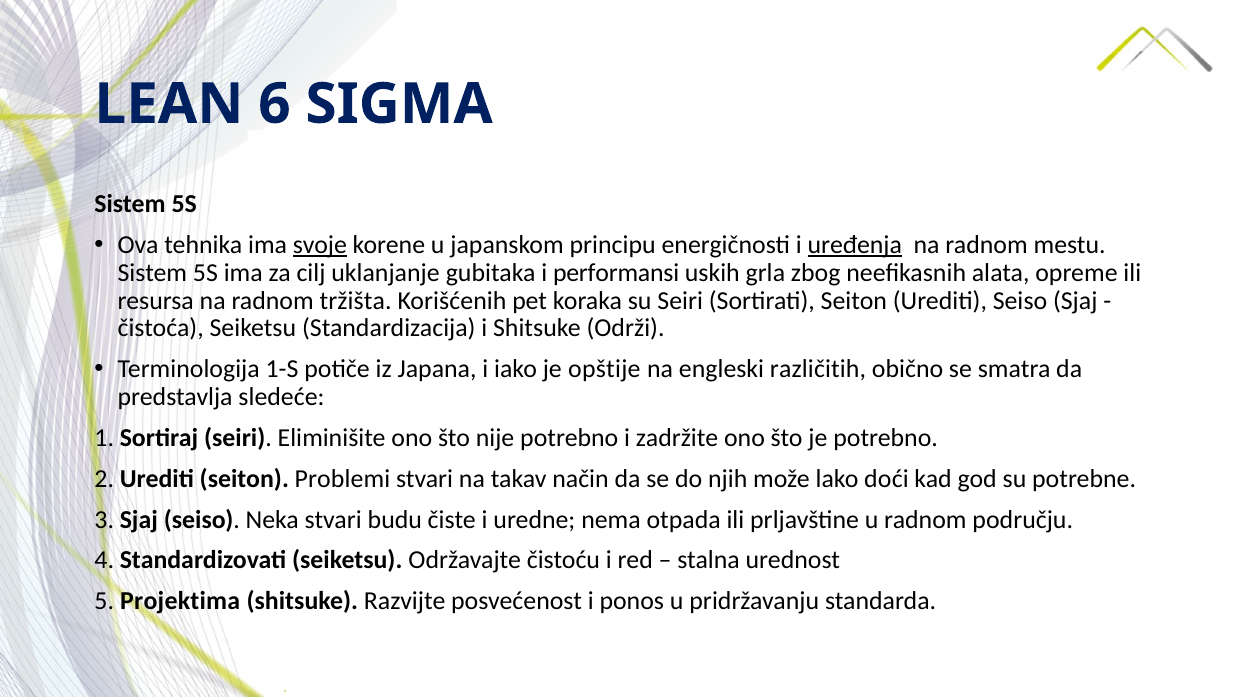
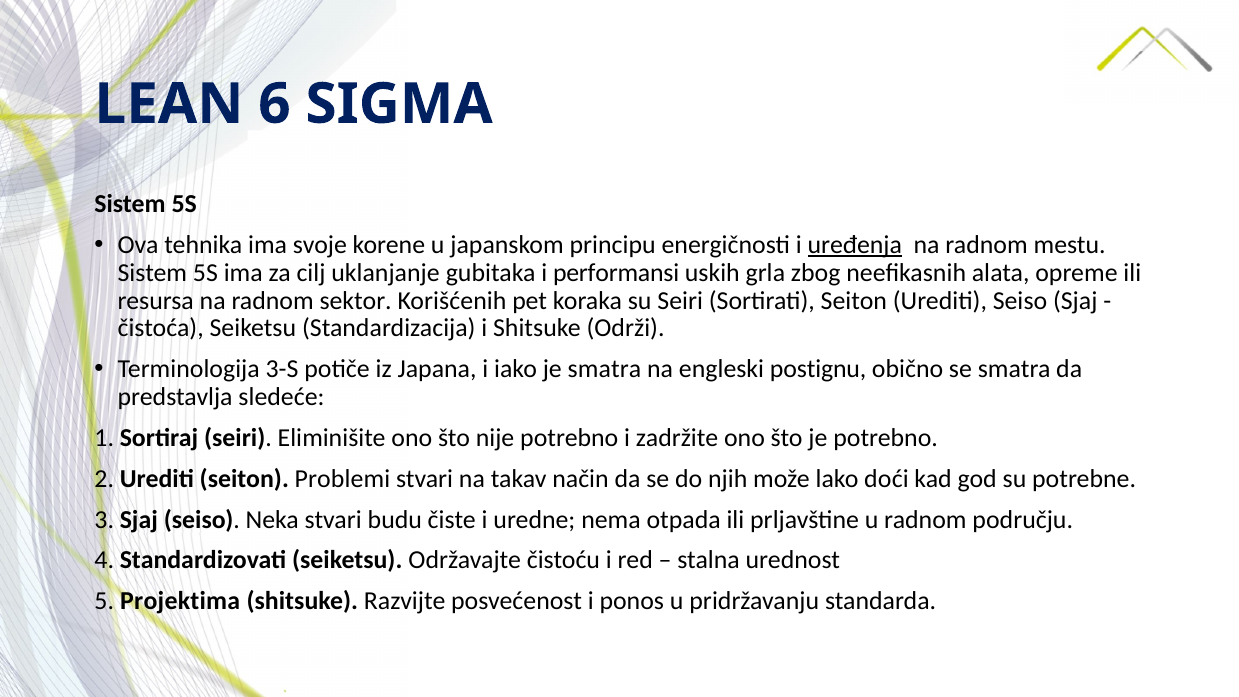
svoje underline: present -> none (320, 245)
tržišta: tržišta -> sektor (356, 301)
1-S: 1-S -> 3-S (282, 369)
je opštije: opštije -> smatra (604, 369)
različitih: različitih -> postignu (818, 369)
